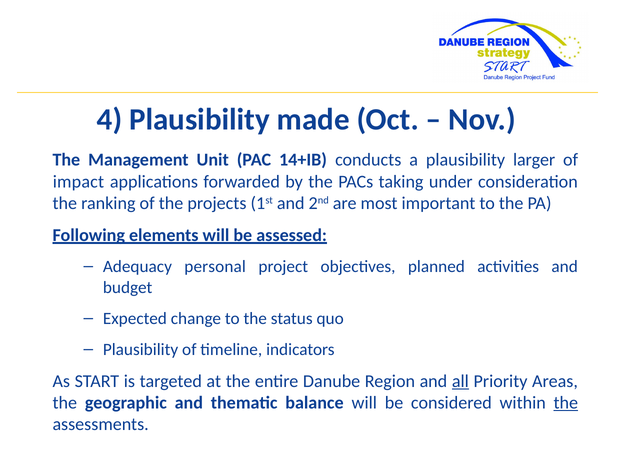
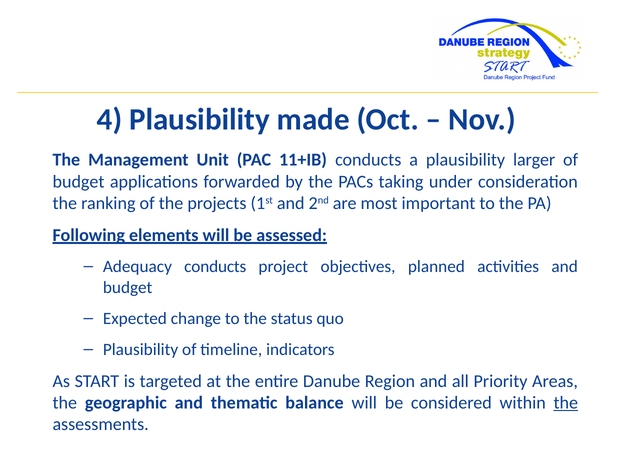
14+IB: 14+IB -> 11+IB (303, 160)
impact: impact -> budget (79, 182)
Adequacy personal: personal -> conducts (215, 267)
all underline: present -> none (460, 381)
